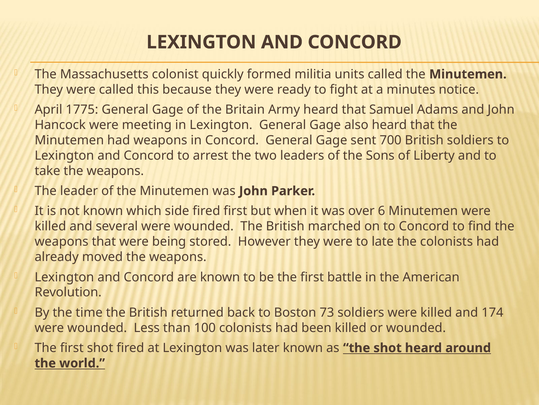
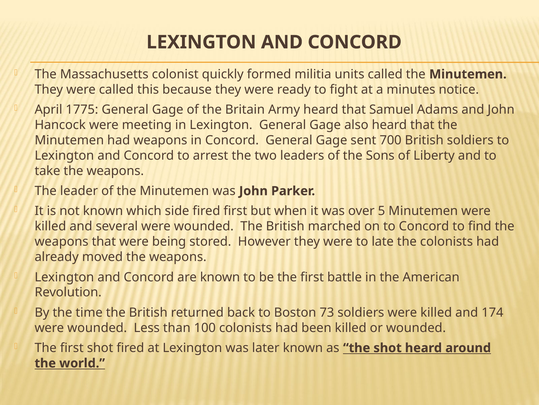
6: 6 -> 5 (382, 211)
